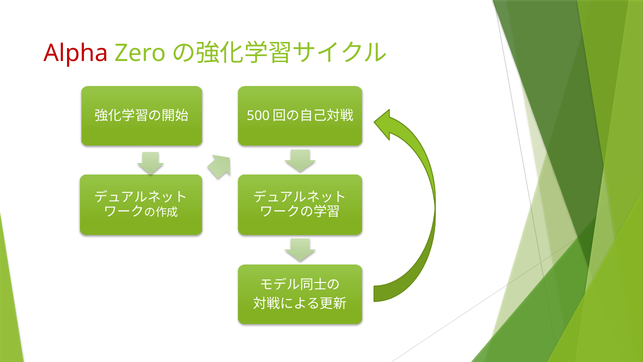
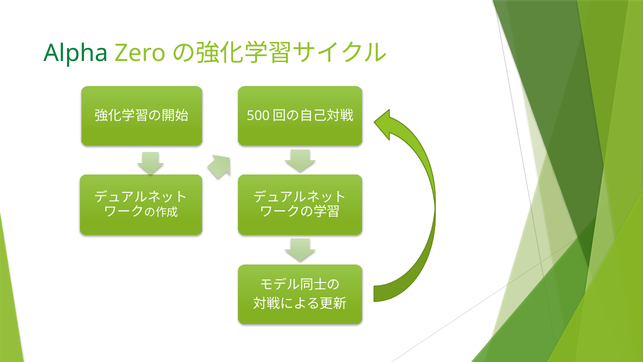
Alpha colour: red -> green (76, 53)
